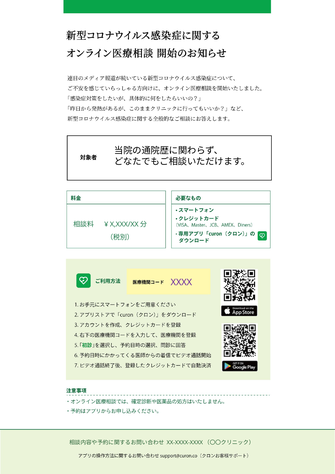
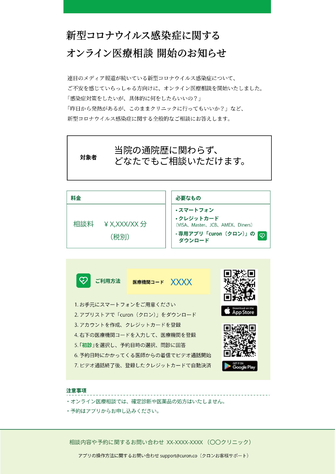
XXXX colour: purple -> blue (181, 282)
